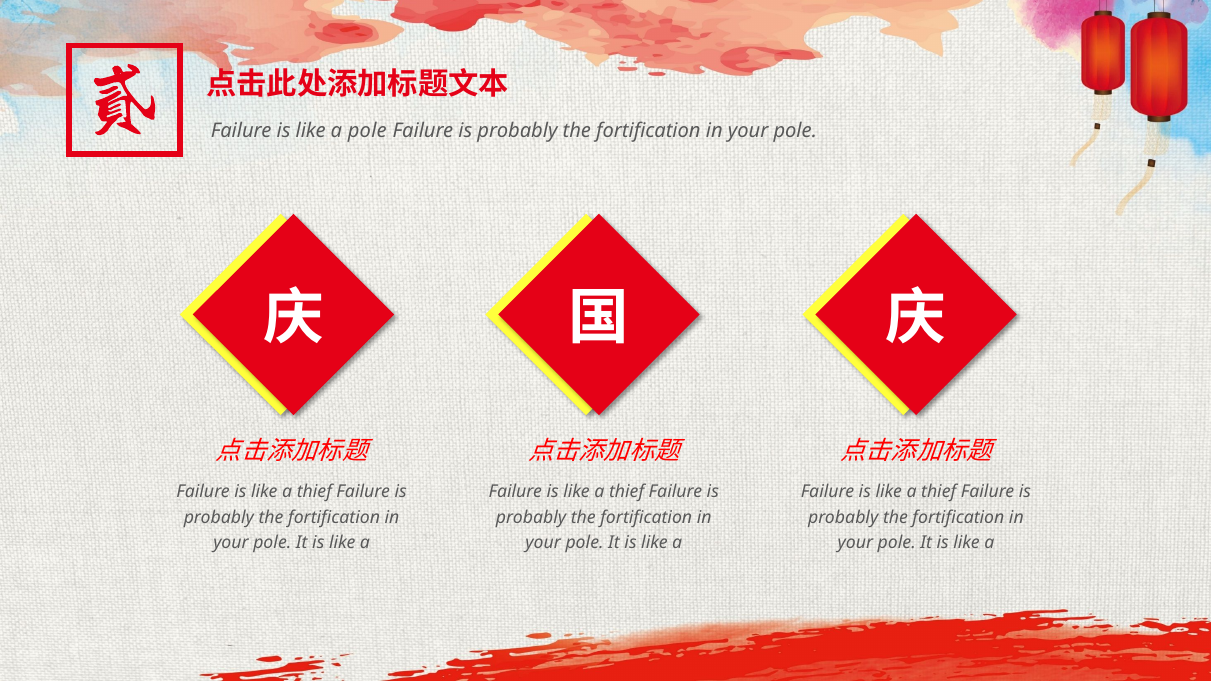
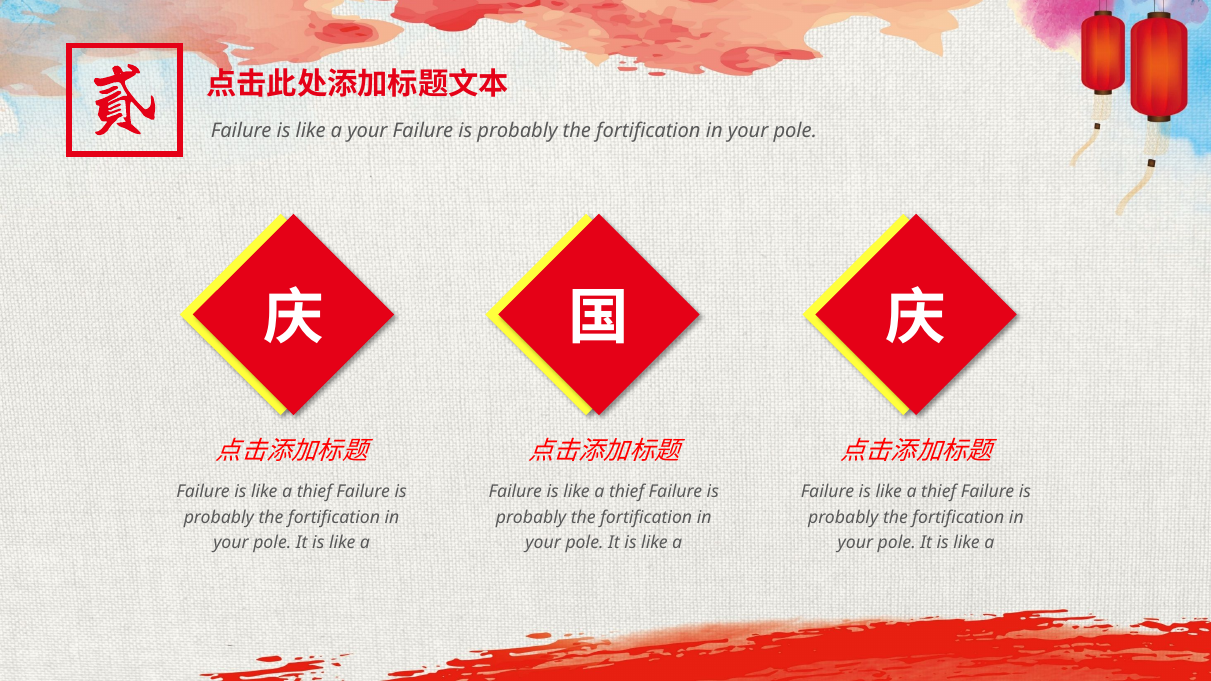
a pole: pole -> your (367, 131)
